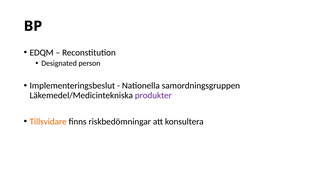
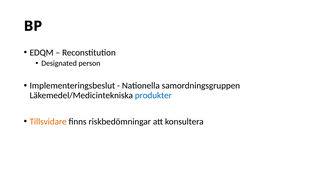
produkter colour: purple -> blue (153, 96)
